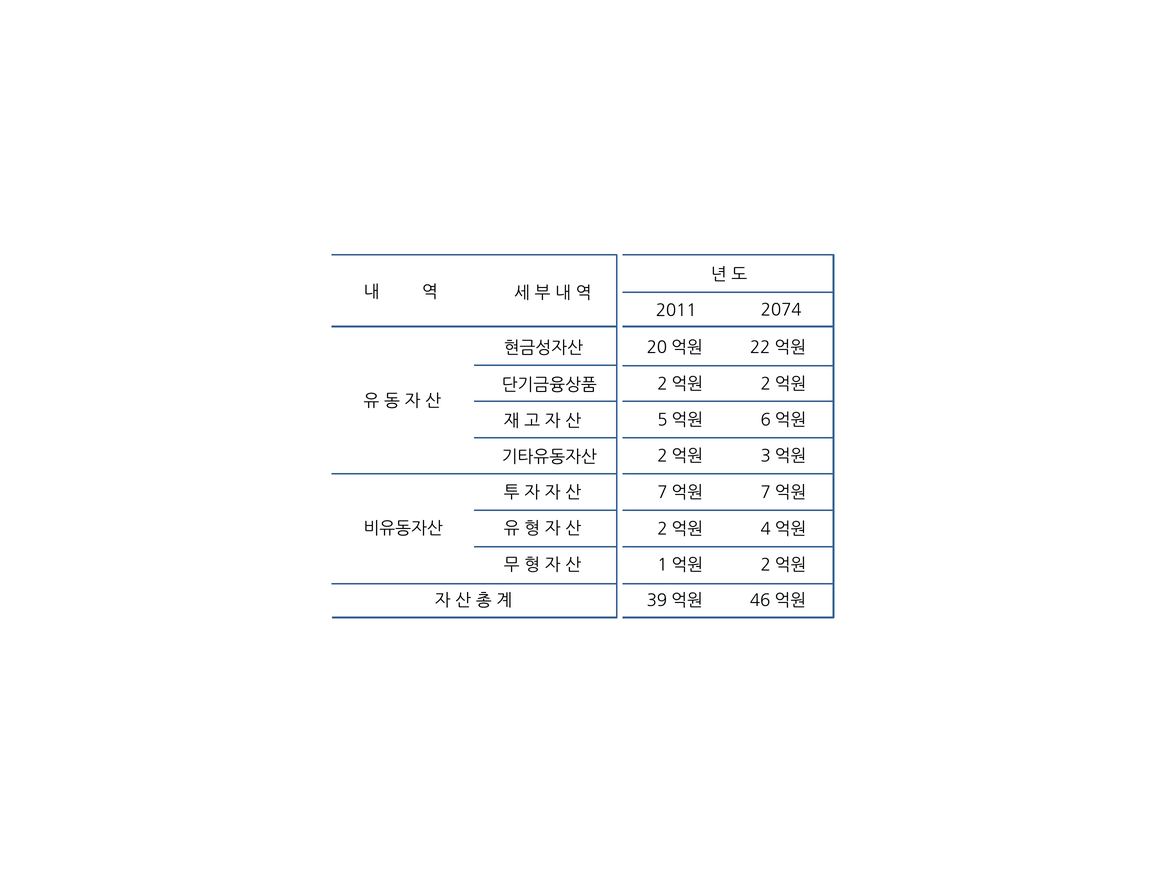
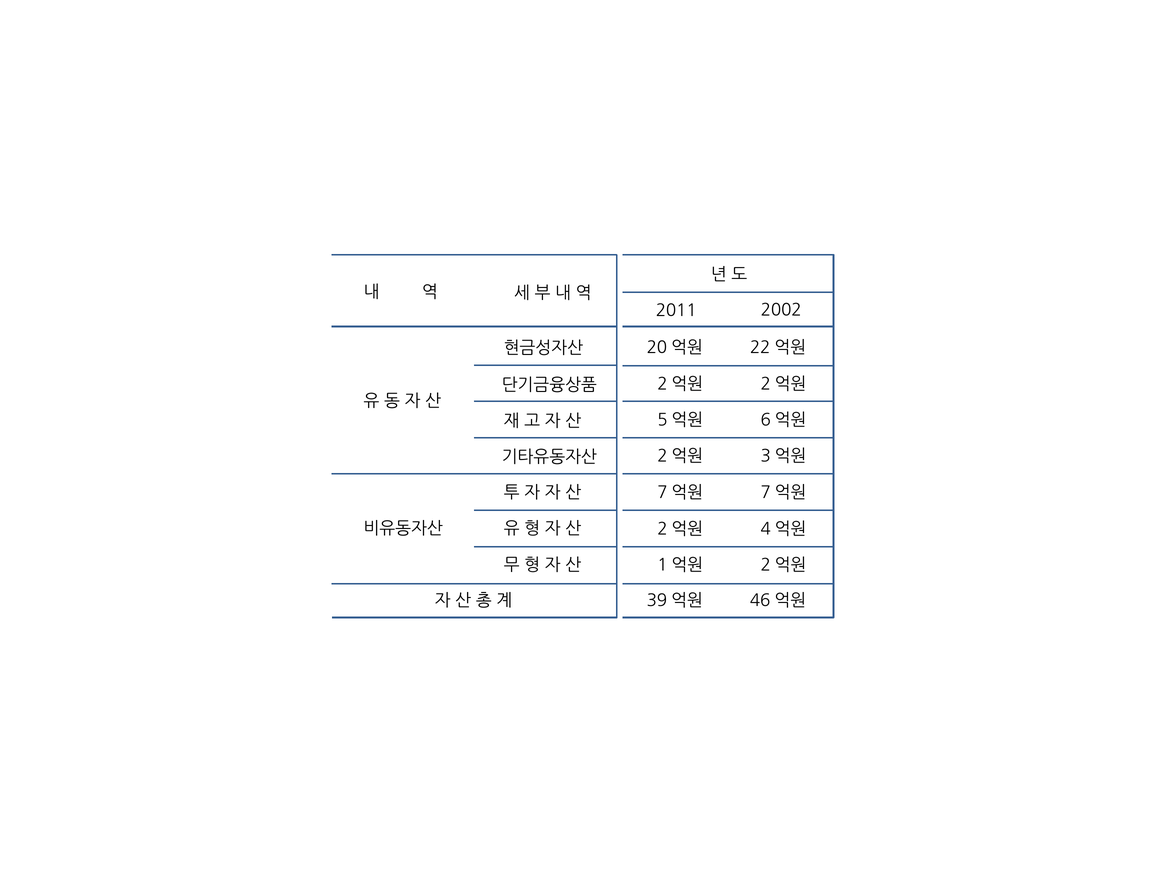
2074: 2074 -> 2002 (781, 310)
